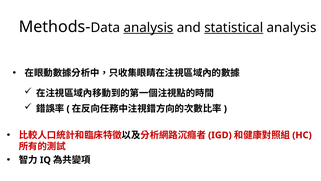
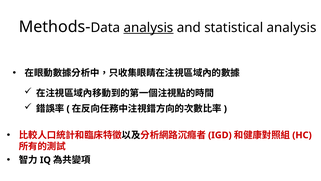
statistical underline: present -> none (234, 28)
